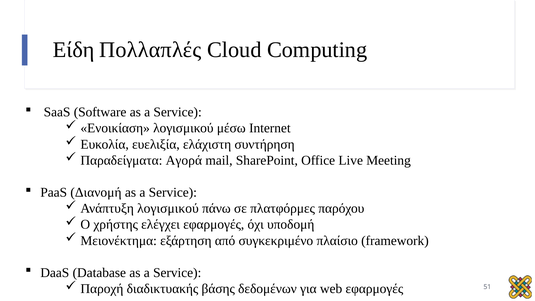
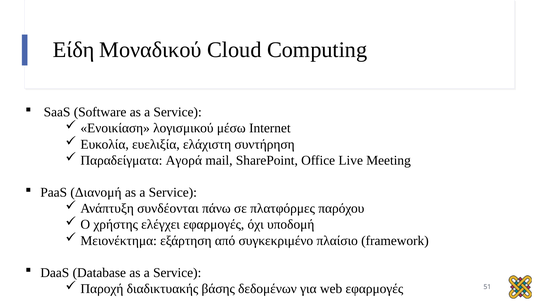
Πολλαπλές: Πολλαπλές -> Μοναδικού (150, 50)
Ανάπτυξη λογισμικού: λογισμικού -> συνδέονται (168, 208)
